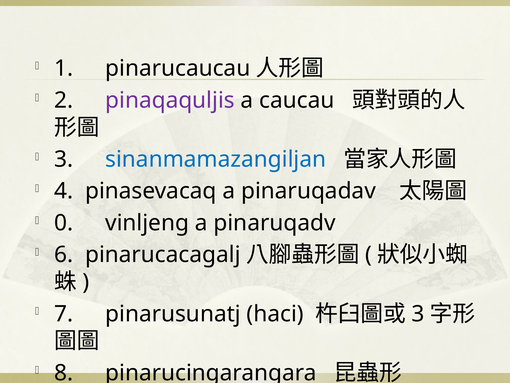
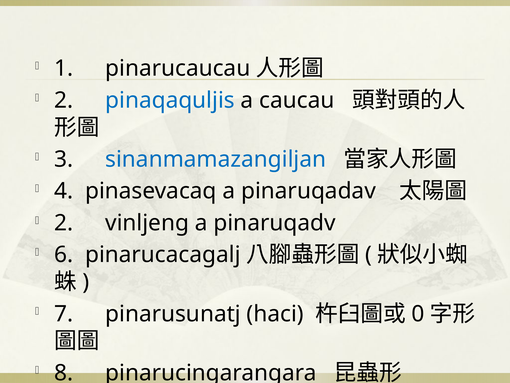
pinaqaquljis colour: purple -> blue (170, 100)
0: 0 -> 2 (64, 223)
3: 3 -> 0 (418, 313)
